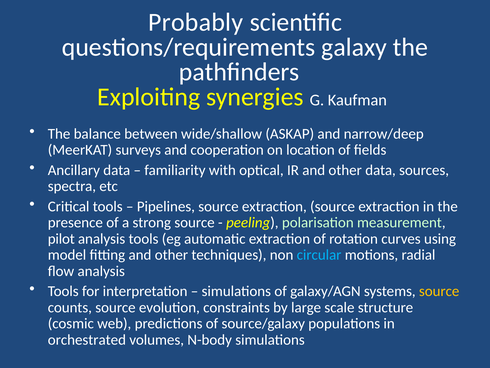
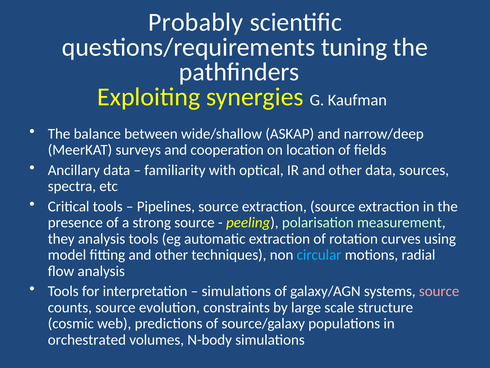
galaxy: galaxy -> tuning (354, 47)
pilot: pilot -> they (61, 238)
source colour: yellow -> pink (439, 291)
